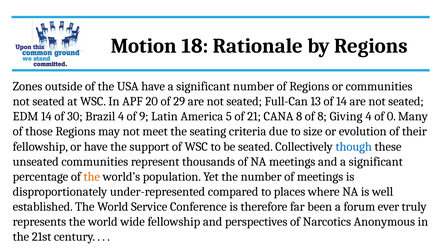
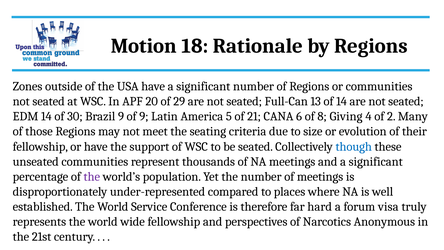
Brazil 4: 4 -> 9 (121, 116)
CANA 8: 8 -> 6 (299, 116)
0: 0 -> 2 (391, 116)
the colour: orange -> purple (92, 176)
been: been -> hard (320, 206)
ever: ever -> visa (388, 206)
